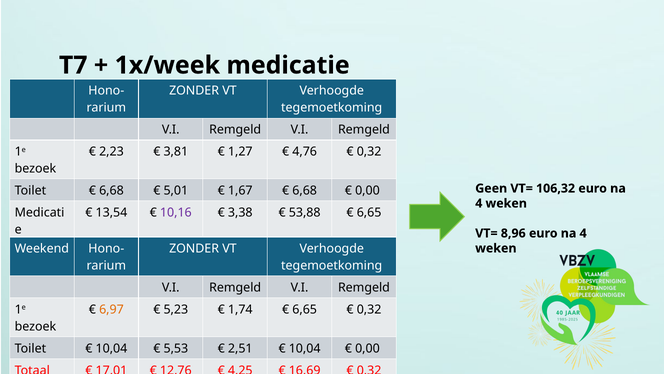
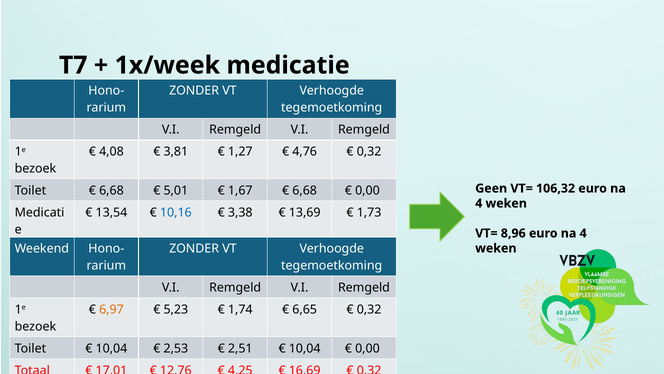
2,23: 2,23 -> 4,08 (111, 151)
10,16 colour: purple -> blue (176, 212)
53,88: 53,88 -> 13,69 (305, 212)
6,65: 6,65 -> 1,73 (369, 212)
5,53: 5,53 -> 2,53 (176, 348)
